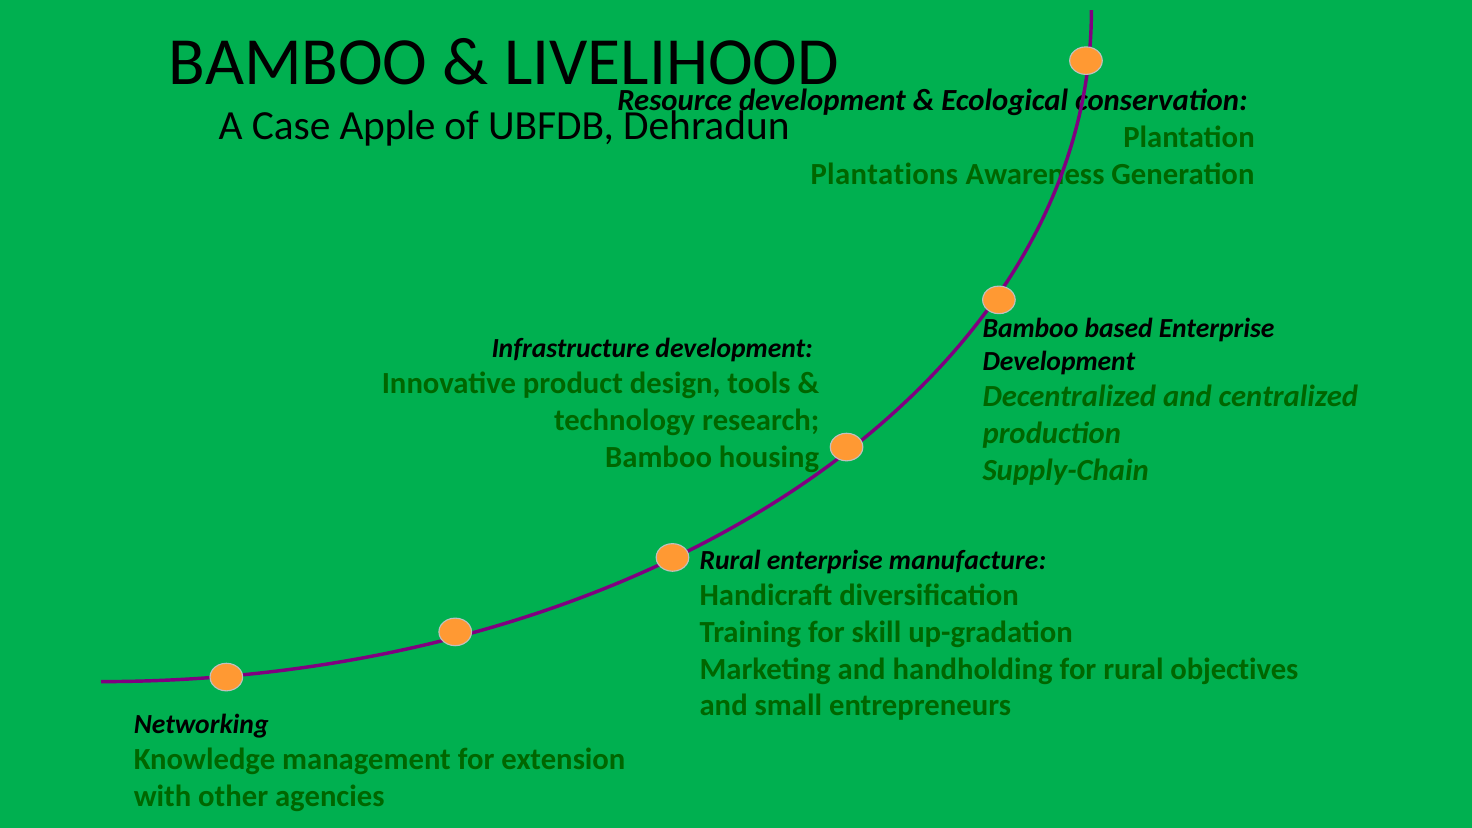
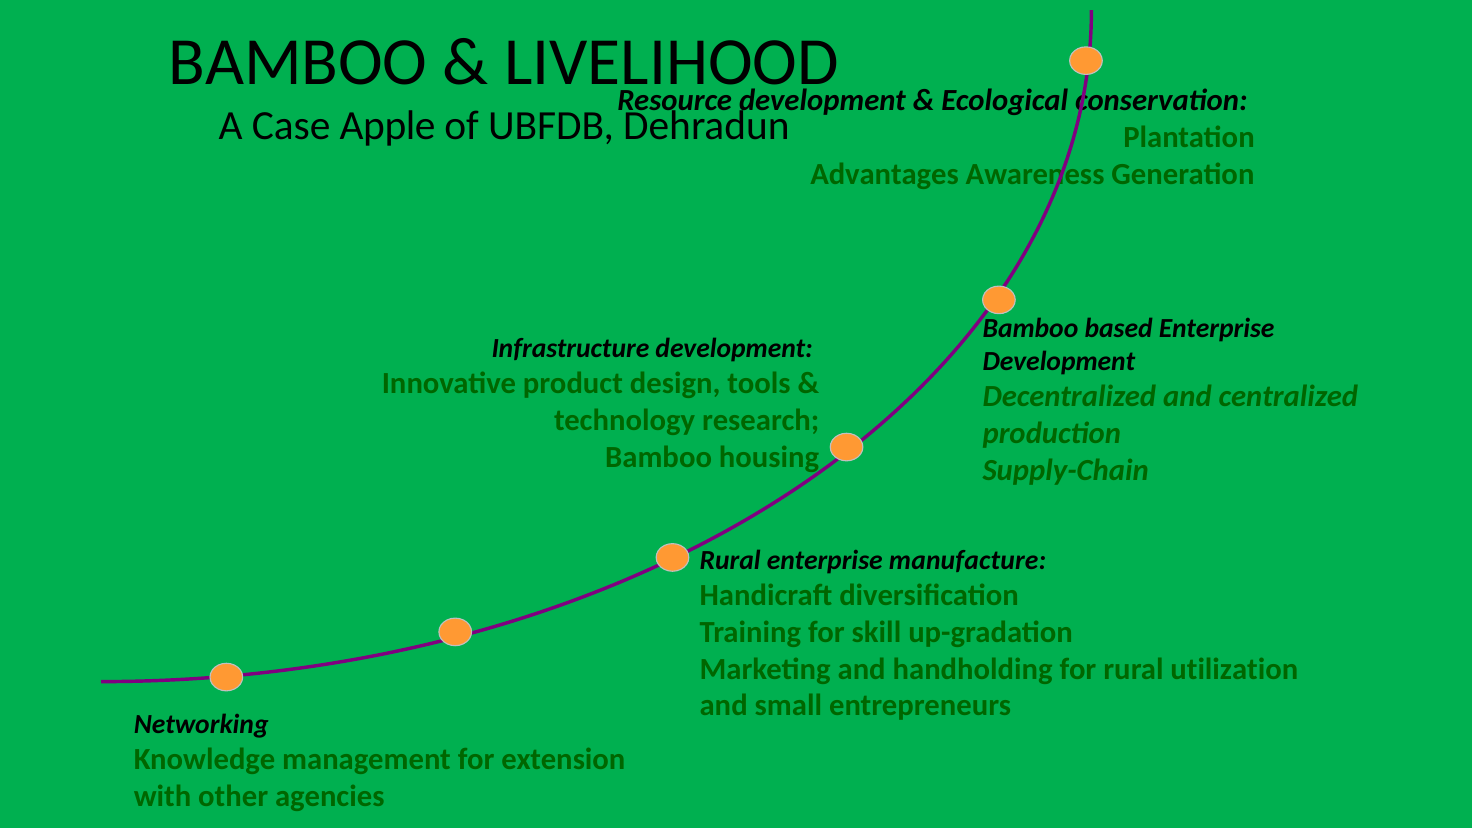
Plantations: Plantations -> Advantages (885, 174)
objectives: objectives -> utilization (1234, 669)
